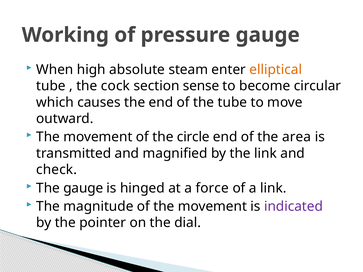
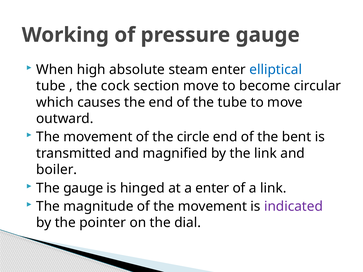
elliptical colour: orange -> blue (276, 70)
section sense: sense -> move (201, 86)
area: area -> bent (297, 137)
check: check -> boiler (57, 170)
a force: force -> enter (212, 188)
